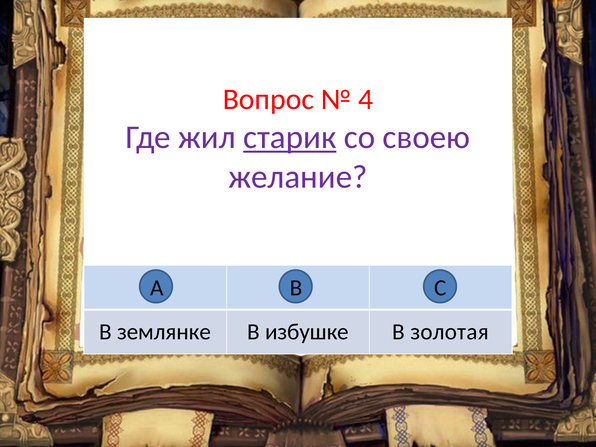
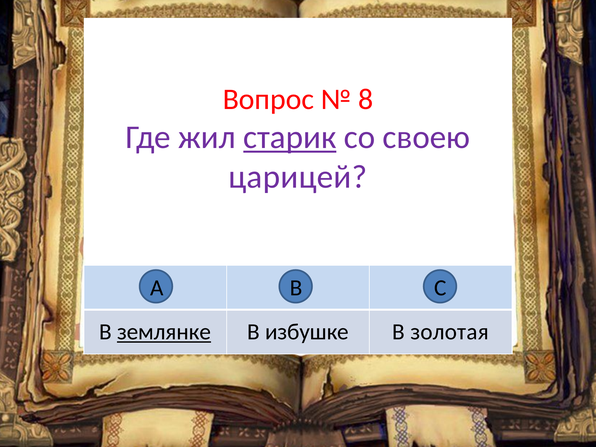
4: 4 -> 8 (366, 99)
желание: желание -> царицей (298, 177)
землянке underline: none -> present (164, 332)
